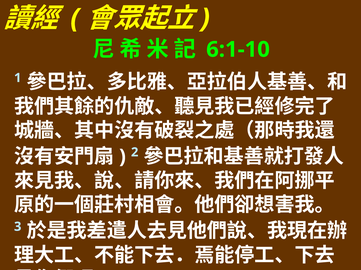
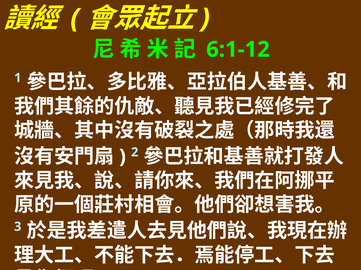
6:1-10: 6:1-10 -> 6:1-12 (238, 50)
